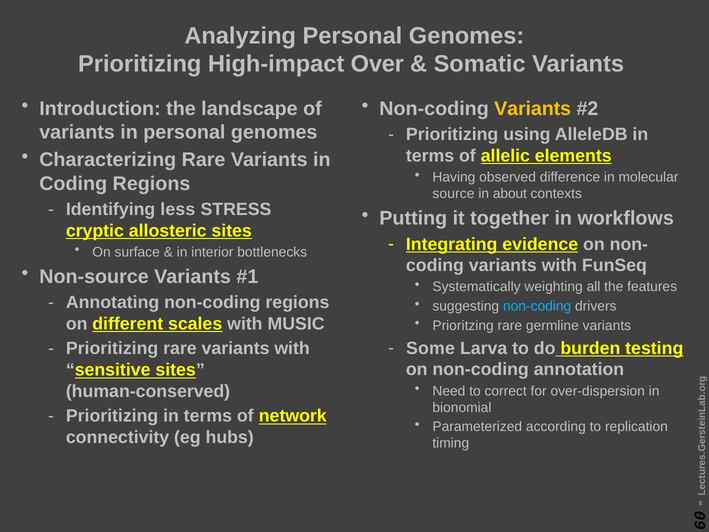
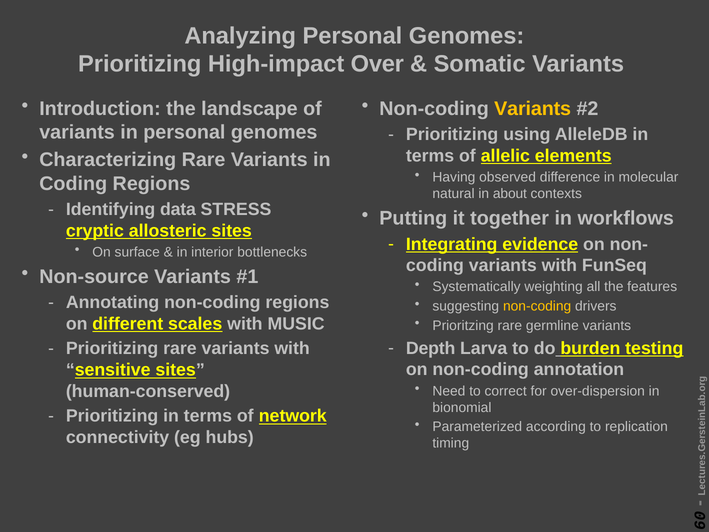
source: source -> natural (454, 194)
less: less -> data (178, 209)
non-coding colour: light blue -> yellow (537, 306)
Some: Some -> Depth (431, 348)
